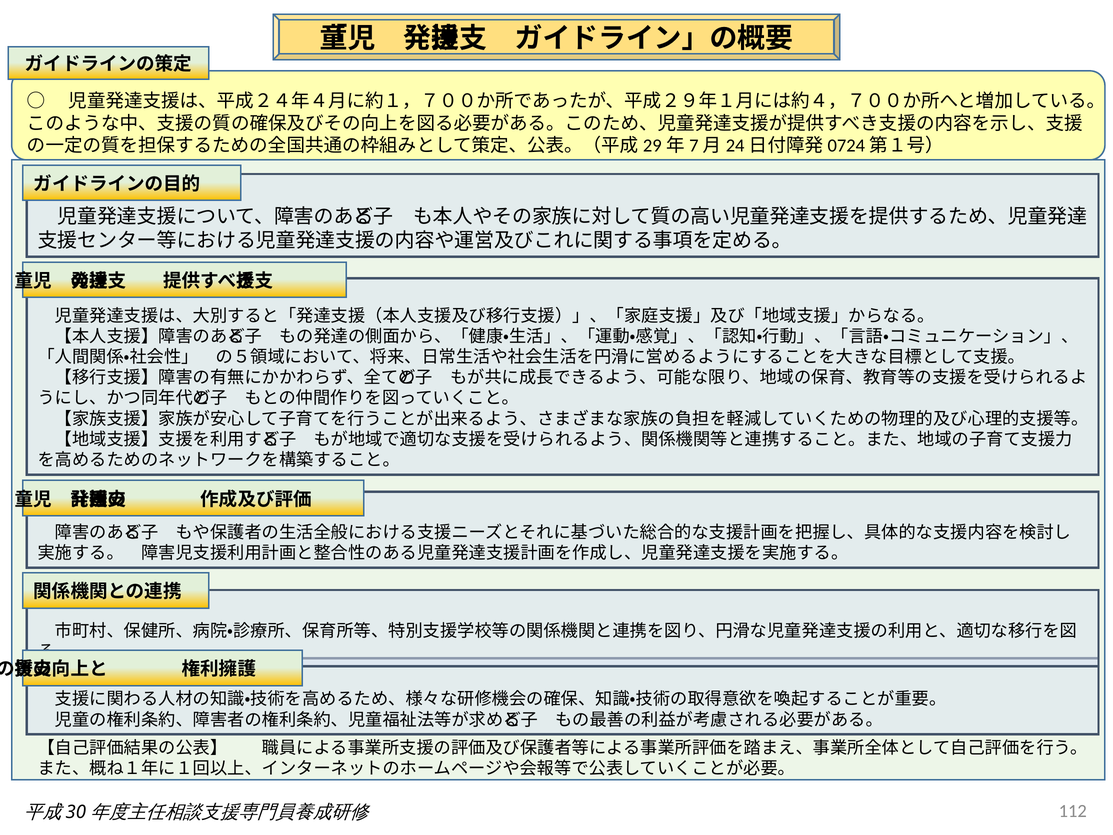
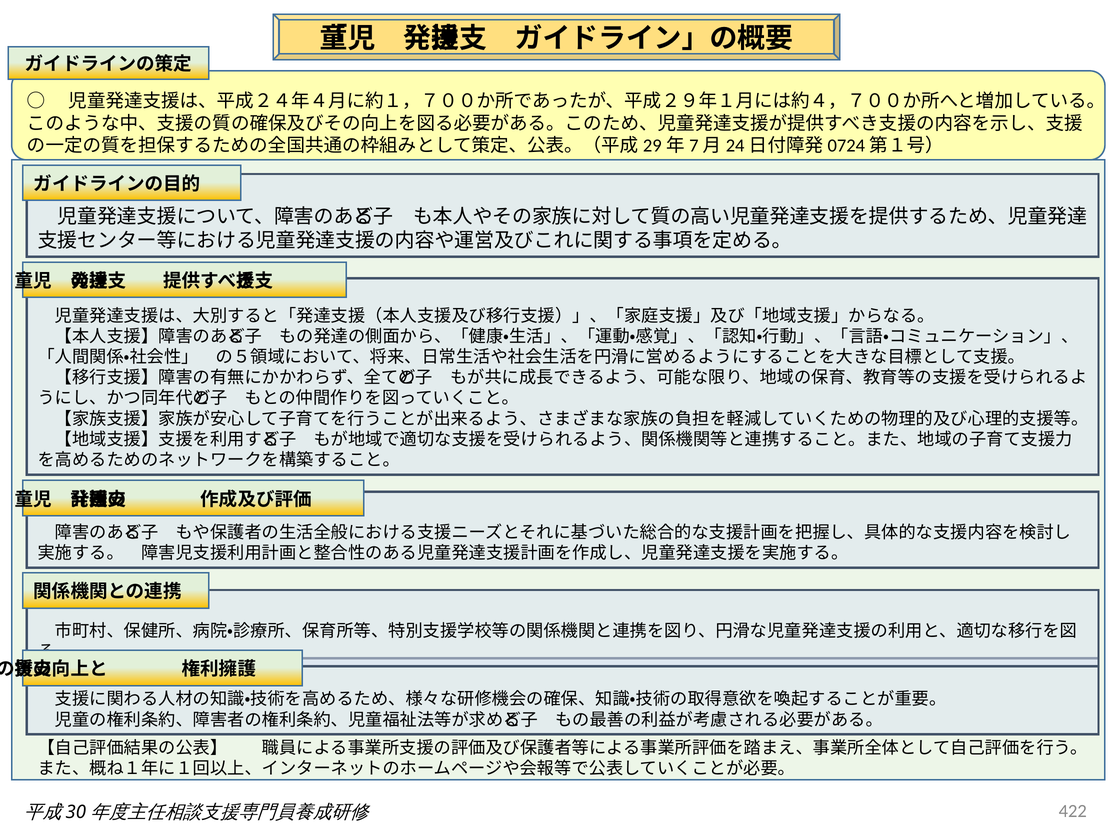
112: 112 -> 422 (1073, 811)
